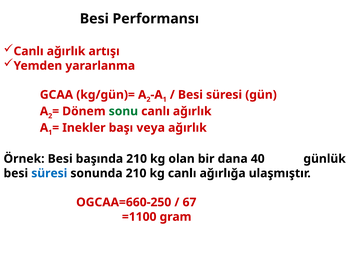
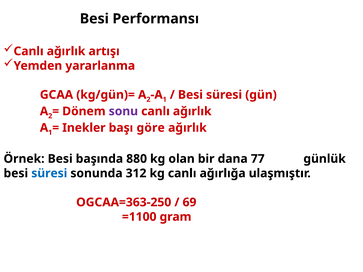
sonu colour: green -> purple (123, 111)
veya: veya -> göre (151, 128)
başında 210: 210 -> 880 (137, 159)
40: 40 -> 77 (258, 159)
sonunda 210: 210 -> 312 (136, 173)
OGCAA=660-250: OGCAA=660-250 -> OGCAA=363-250 (124, 202)
67: 67 -> 69 (189, 202)
